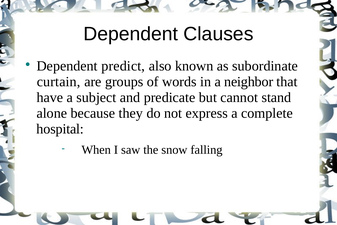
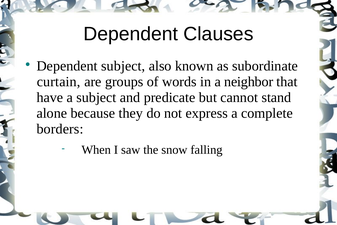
Dependent predict: predict -> subject (123, 66)
hospital: hospital -> borders (60, 129)
